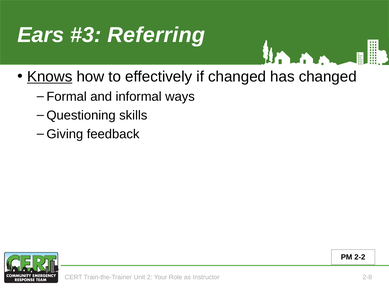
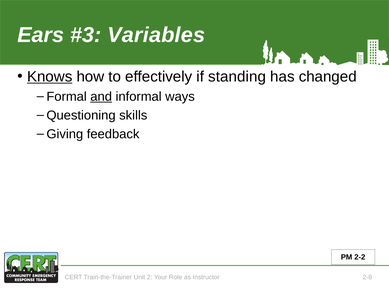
Referring: Referring -> Variables (156, 35)
if changed: changed -> standing (237, 77)
and underline: none -> present (101, 97)
